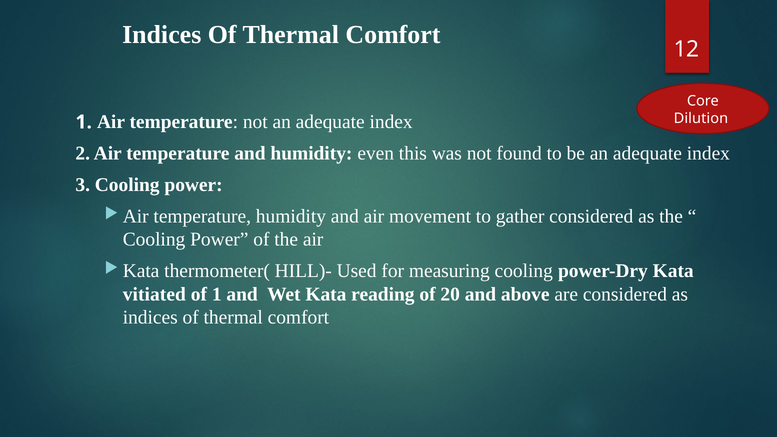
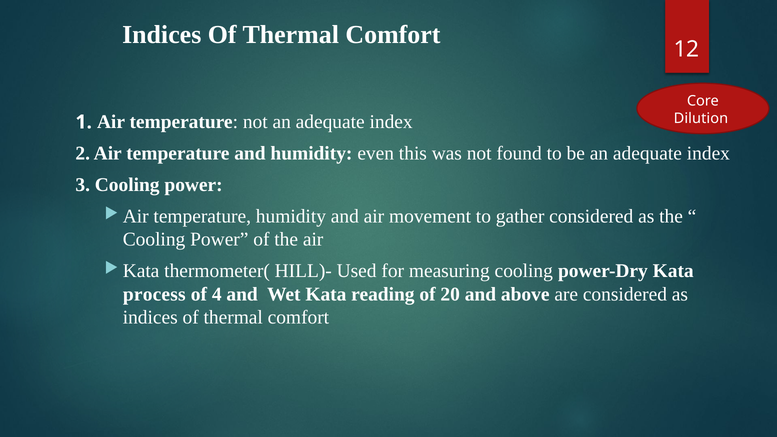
vitiated: vitiated -> process (154, 294)
of 1: 1 -> 4 (217, 294)
